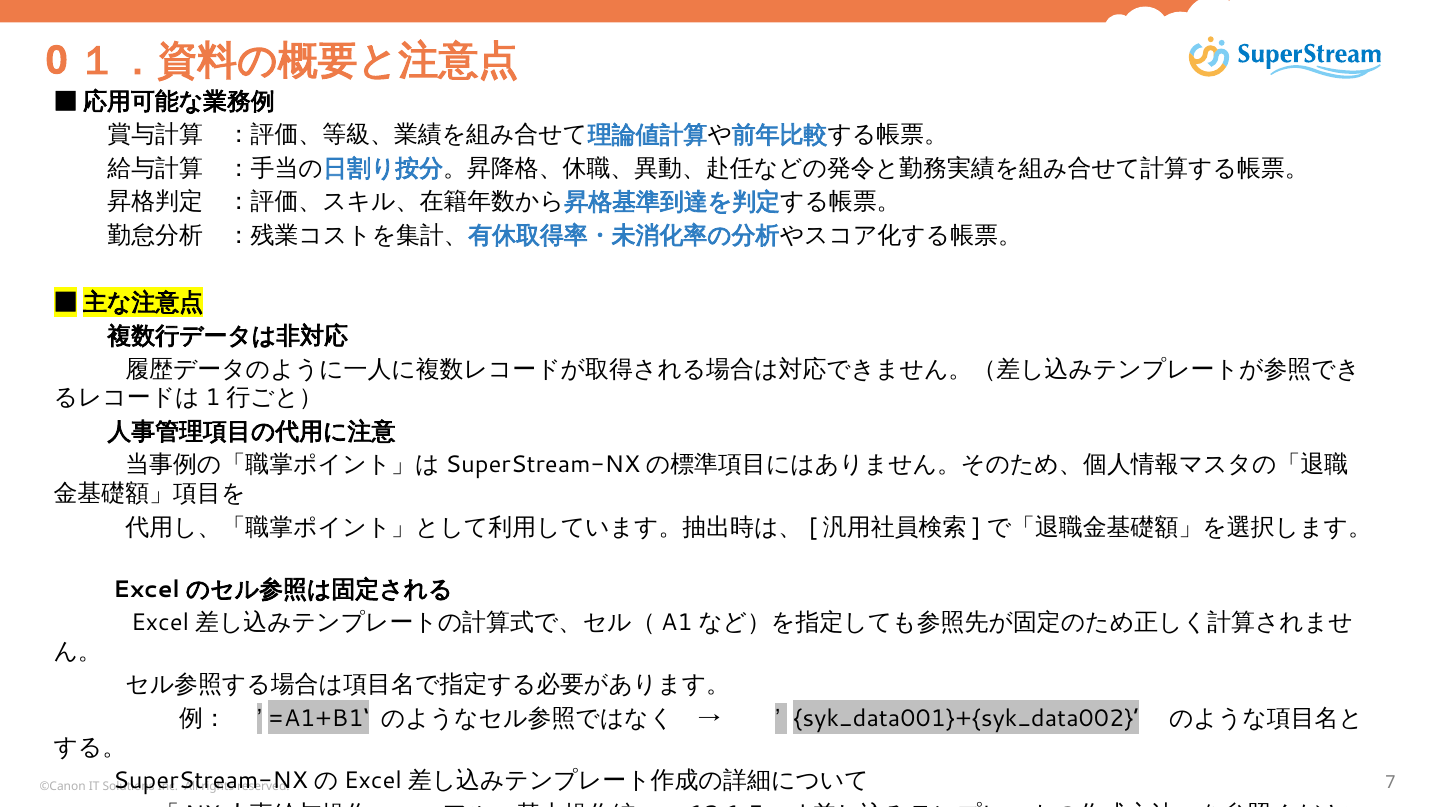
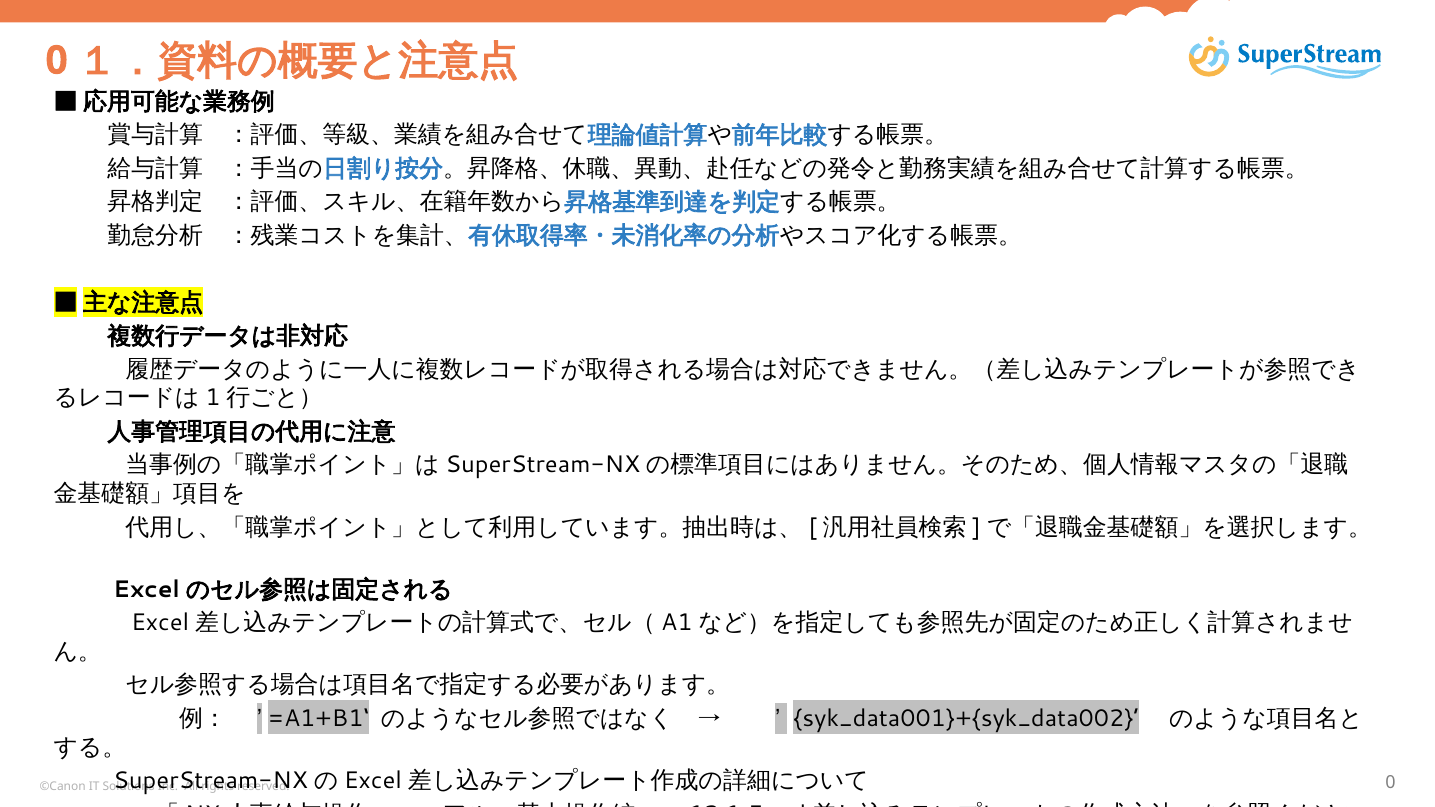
7: 7 -> 0 (1391, 783)
